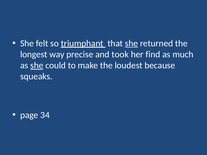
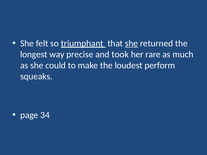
find: find -> rare (153, 54)
she underline: present -> none (37, 66)
because: because -> perform (160, 66)
